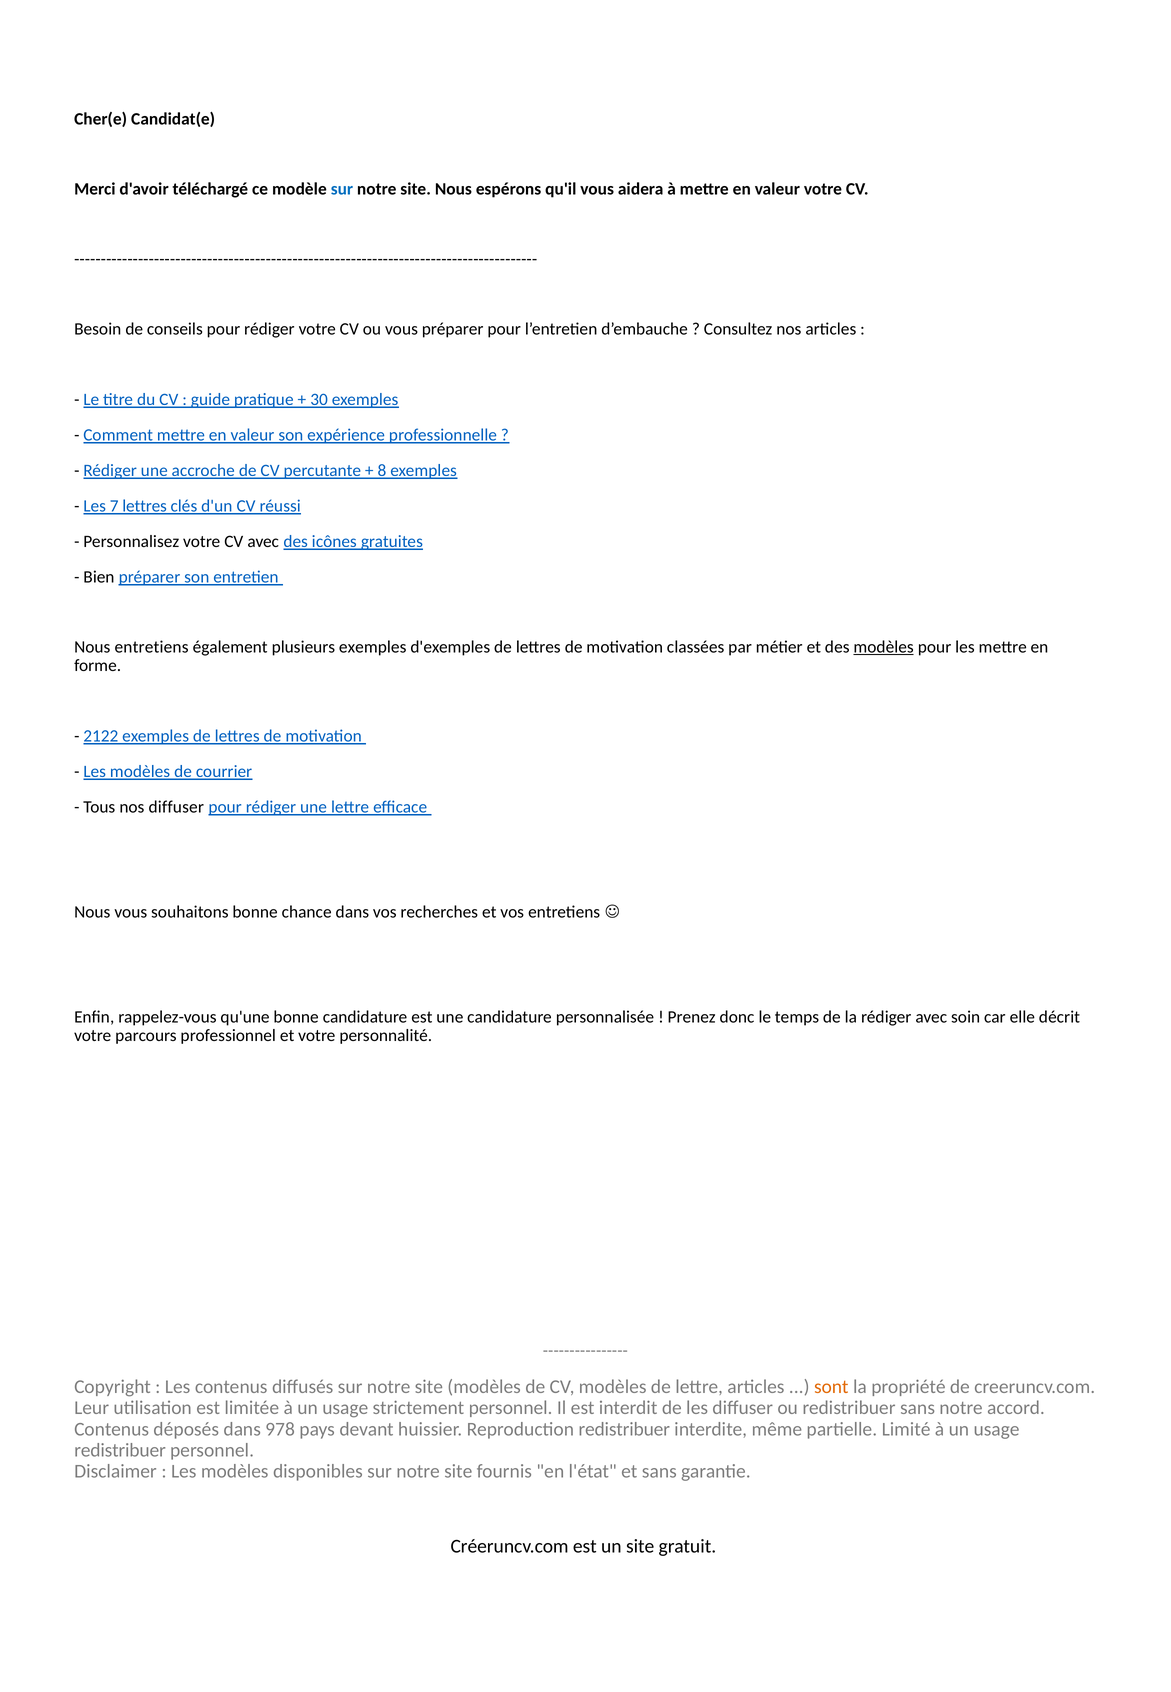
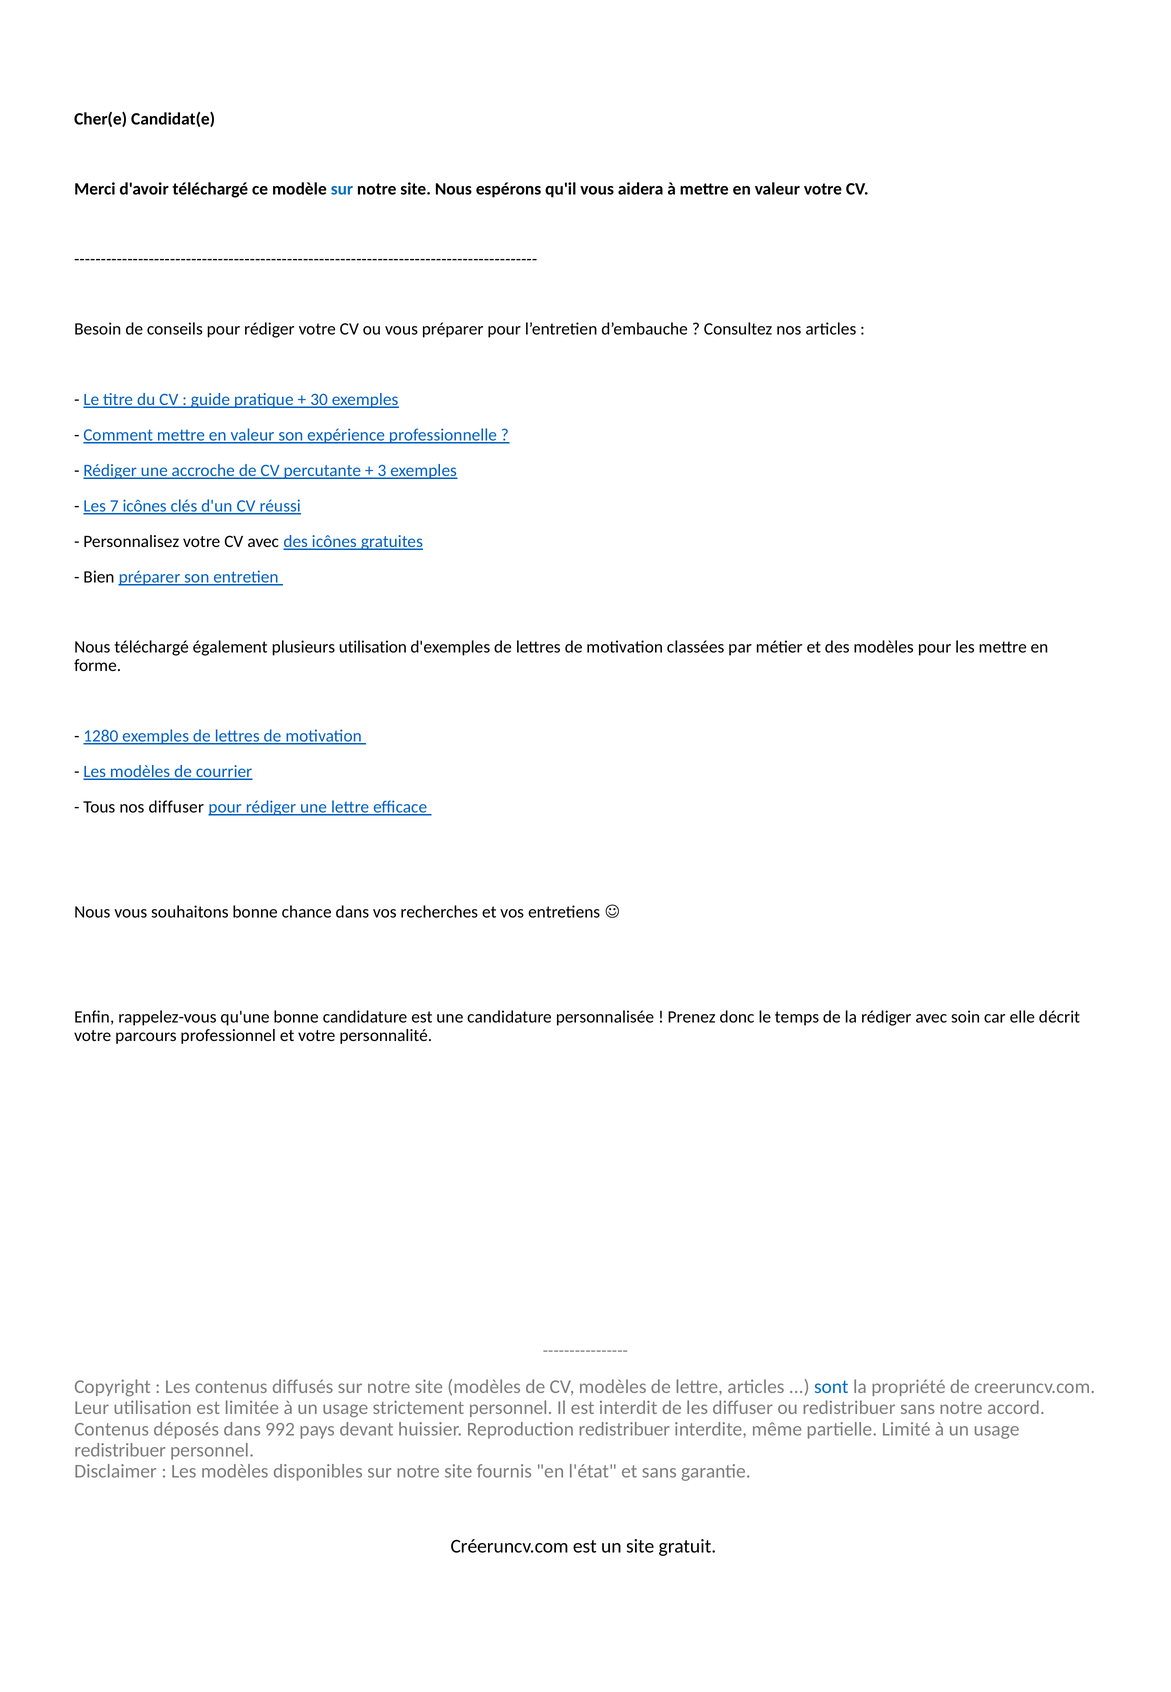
8: 8 -> 3 (382, 470)
7 lettres: lettres -> icônes (145, 506)
Nous entretiens: entretiens -> téléchargé (152, 647)
plusieurs exemples: exemples -> utilisation (373, 647)
modèles underline: present -> none (884, 647)
2122: 2122 -> 1280 (101, 736)
sont colour: orange -> blue (831, 1386)
978: 978 -> 992 (280, 1429)
